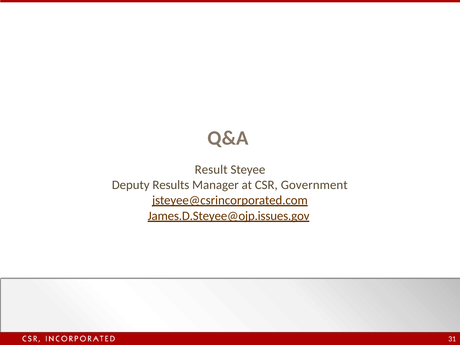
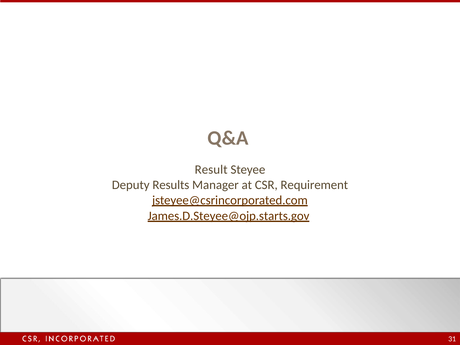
Government: Government -> Requirement (314, 185)
James.D.Steyee@ojp.issues.gov: James.D.Steyee@ojp.issues.gov -> James.D.Steyee@ojp.starts.gov (229, 216)
